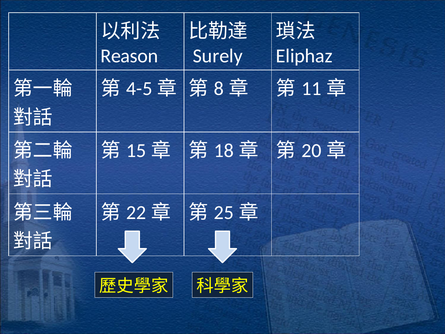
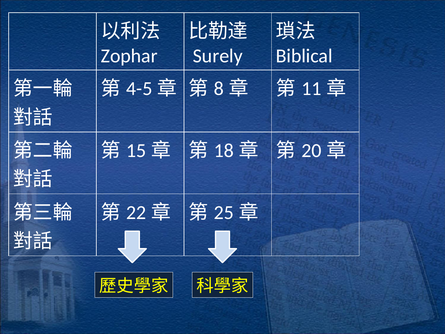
Reason: Reason -> Zophar (129, 56)
Eliphaz: Eliphaz -> Biblical (304, 56)
